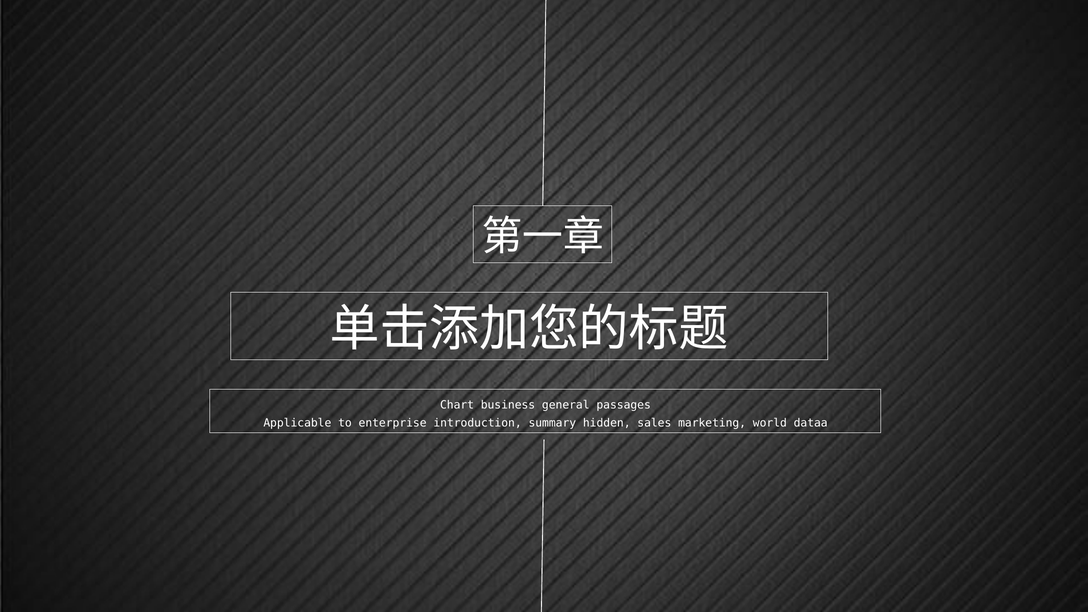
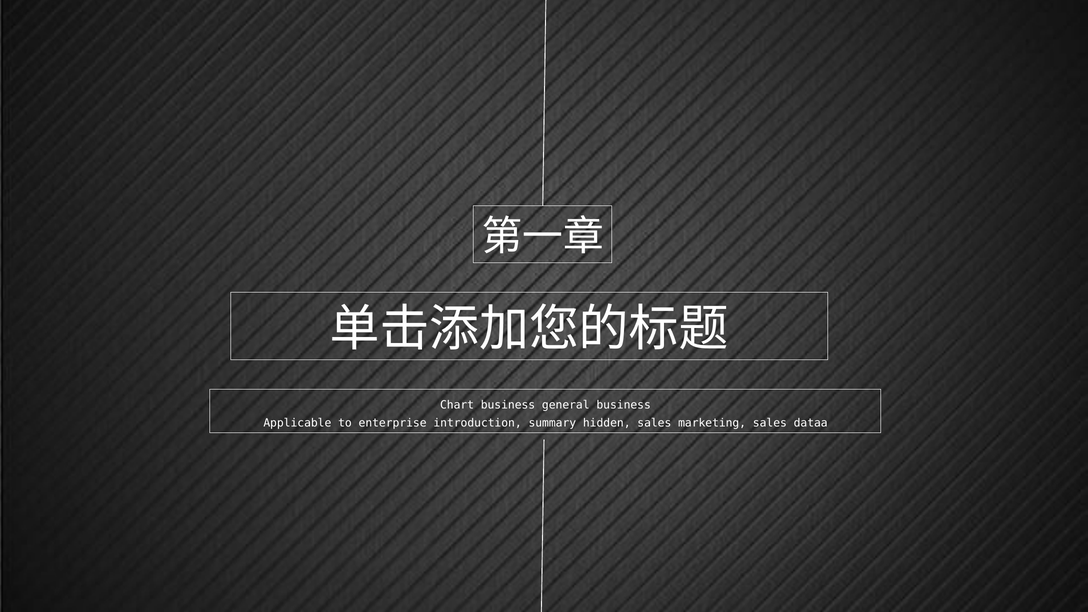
general passages: passages -> business (624, 405)
marketing world: world -> sales (770, 423)
